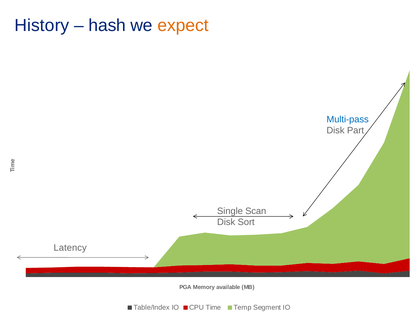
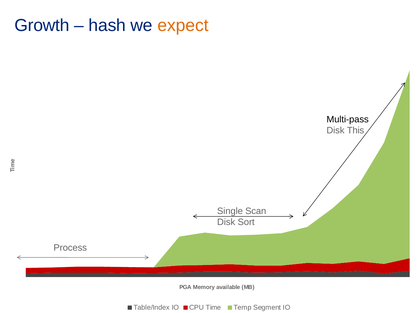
History: History -> Growth (42, 26)
Multi-pass colour: blue -> black (348, 120)
Part: Part -> This (356, 131)
Latency: Latency -> Process (70, 248)
